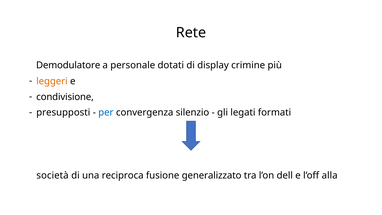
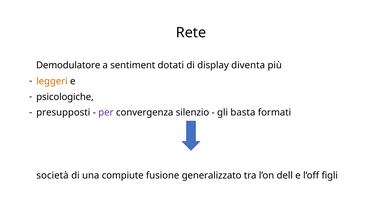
personale: personale -> sentiment (133, 65)
crimine: crimine -> diventa (248, 65)
condivisione: condivisione -> psicologiche (65, 97)
per colour: blue -> purple (106, 113)
legati: legati -> basta (243, 113)
reciproca: reciproca -> compiute (123, 175)
alla: alla -> figli (330, 175)
